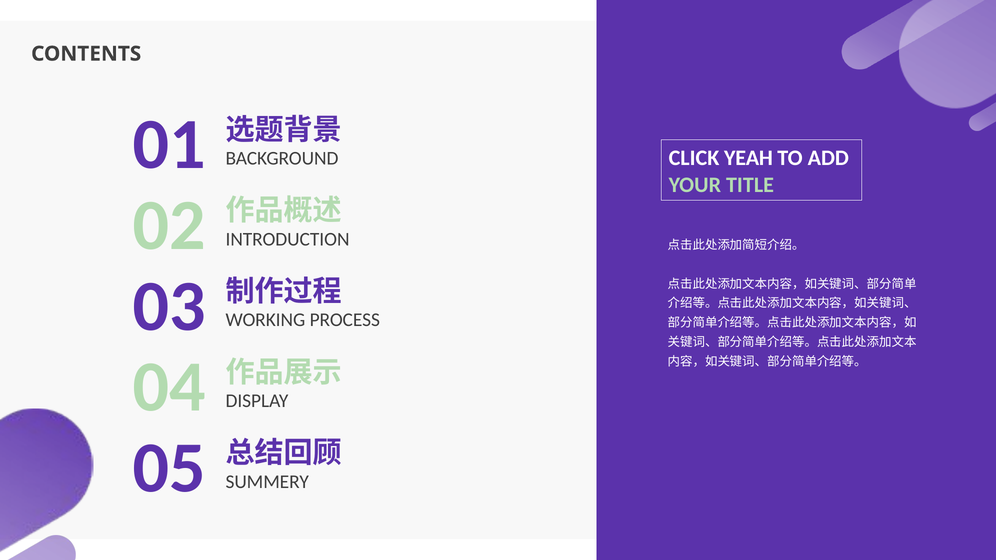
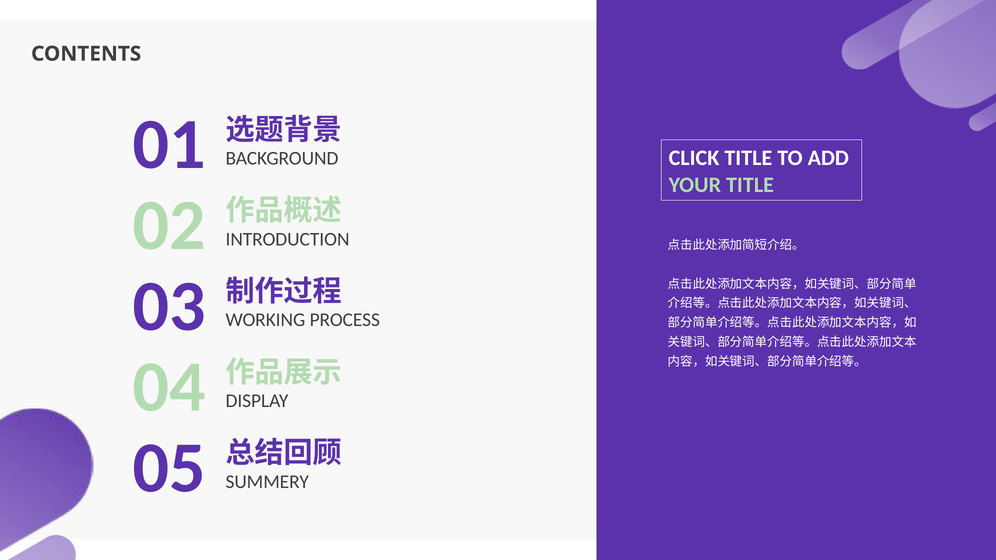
CLICK YEAH: YEAH -> TITLE (748, 158)
